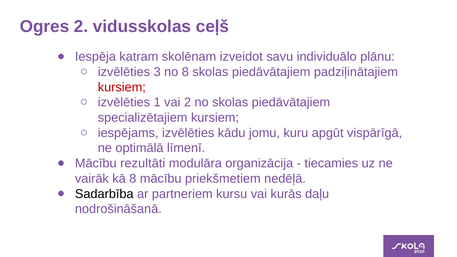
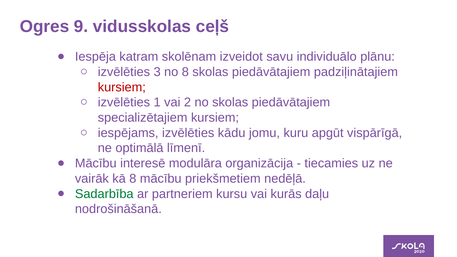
Ogres 2: 2 -> 9 (81, 27)
rezultāti: rezultāti -> interesē (143, 163)
Sadarbība colour: black -> green (104, 194)
